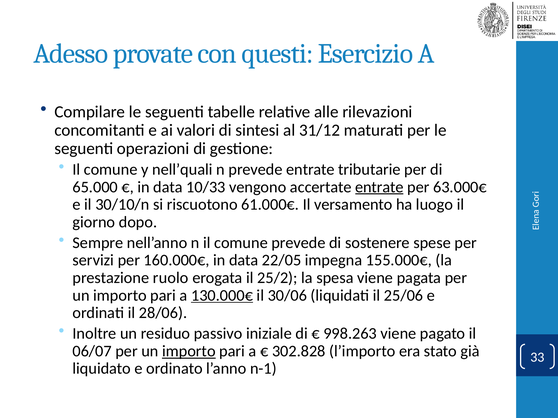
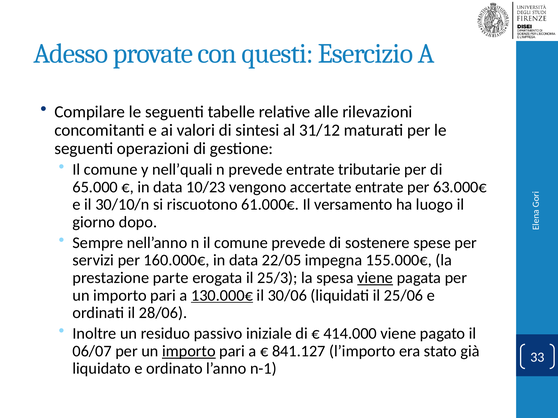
10/33: 10/33 -> 10/23 (206, 187)
entrate underline: present -> none (379, 187)
ruolo: ruolo -> parte (171, 278)
25/2: 25/2 -> 25/3 (277, 278)
viene underline: none -> present (375, 278)
998.263: 998.263 -> 414.000 (350, 334)
302.828: 302.828 -> 841.127 (299, 351)
